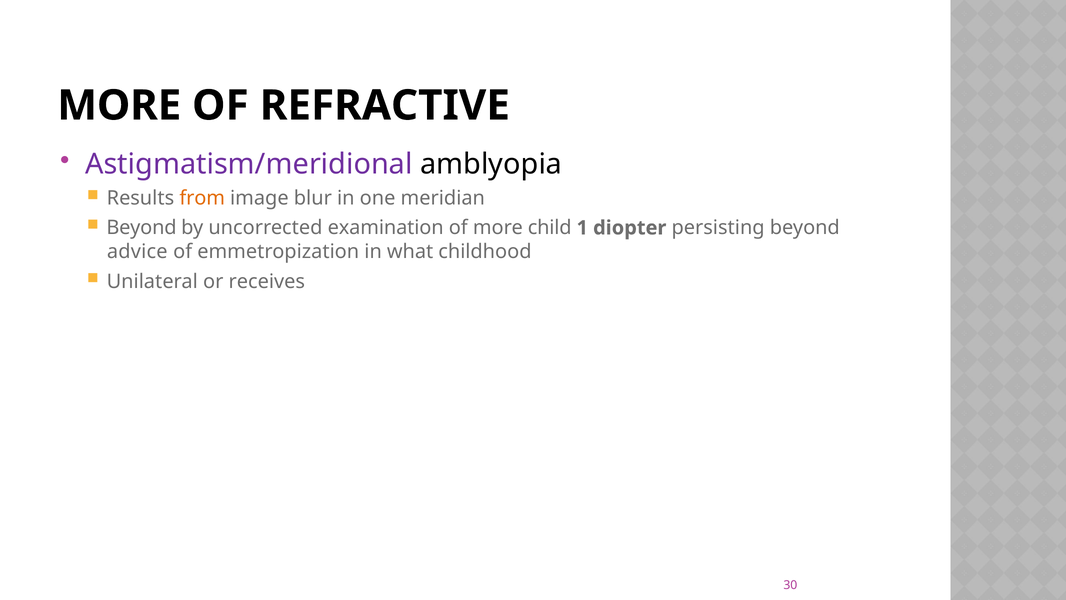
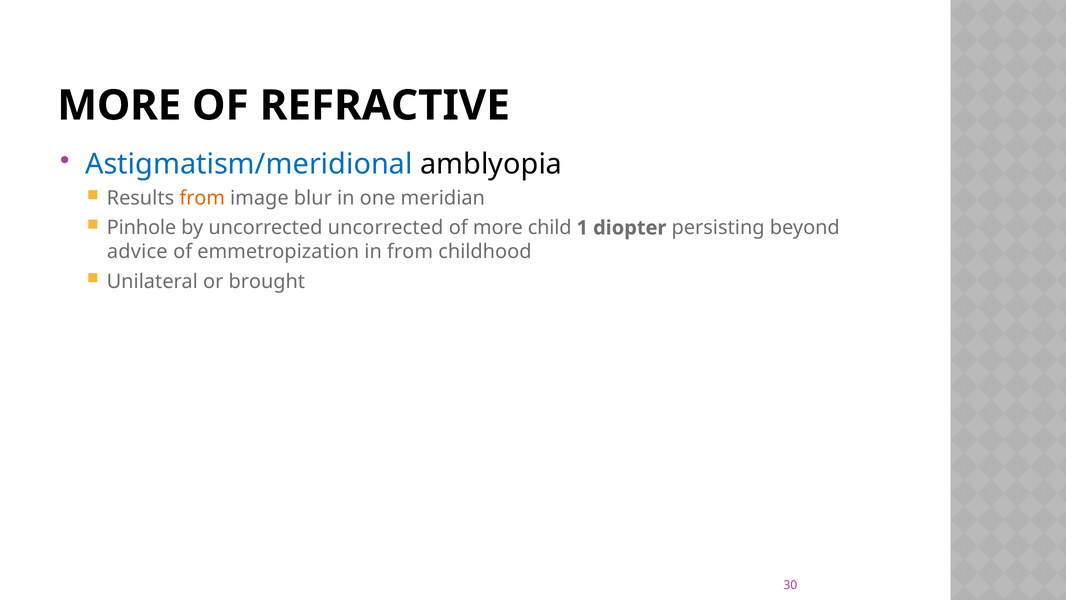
Astigmatism/meridional colour: purple -> blue (249, 164)
Beyond: Beyond -> Pinhole (141, 228)
uncorrected examination: examination -> uncorrected (386, 228)
in what: what -> from (410, 252)
receives: receives -> brought (267, 281)
